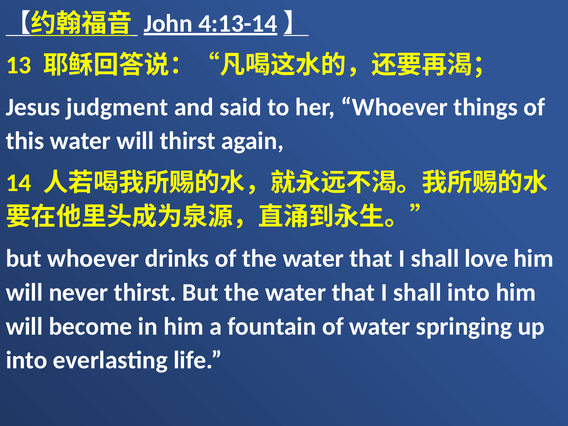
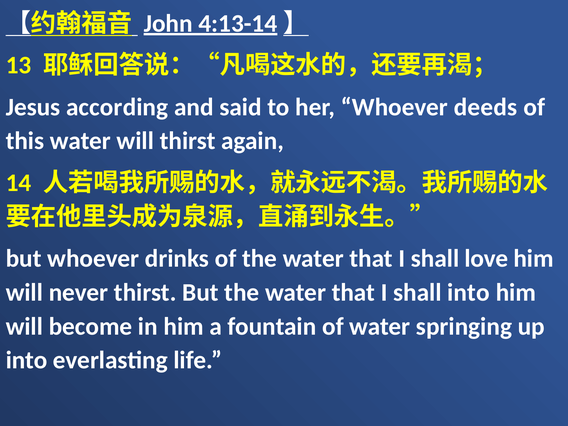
judgment: judgment -> according (117, 107)
things: things -> deeds (486, 107)
